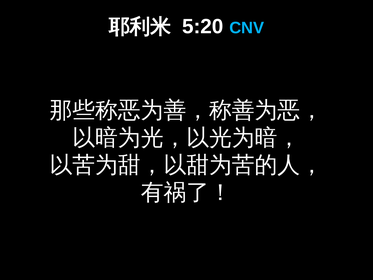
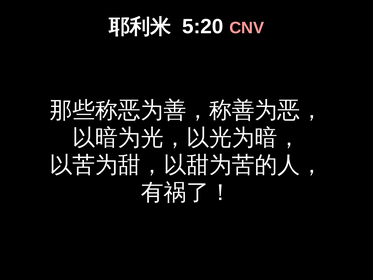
CNV colour: light blue -> pink (247, 28)
